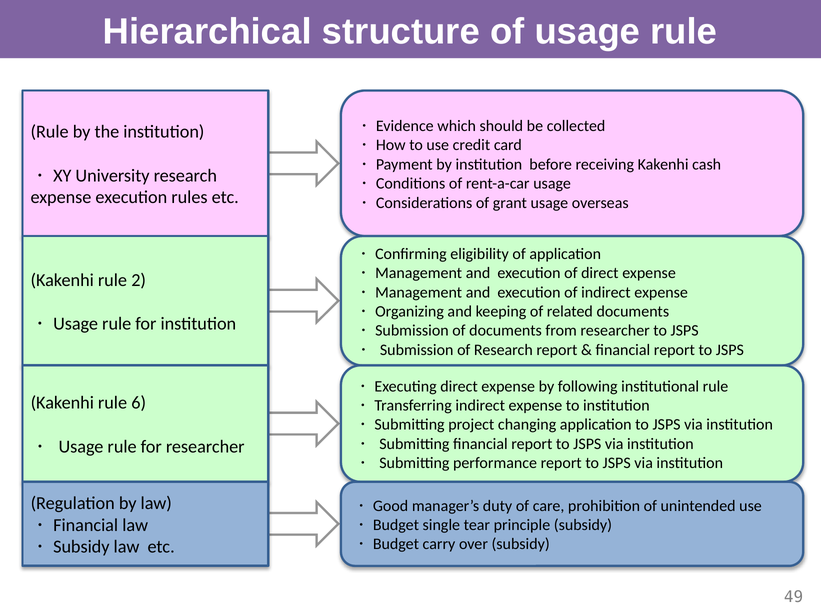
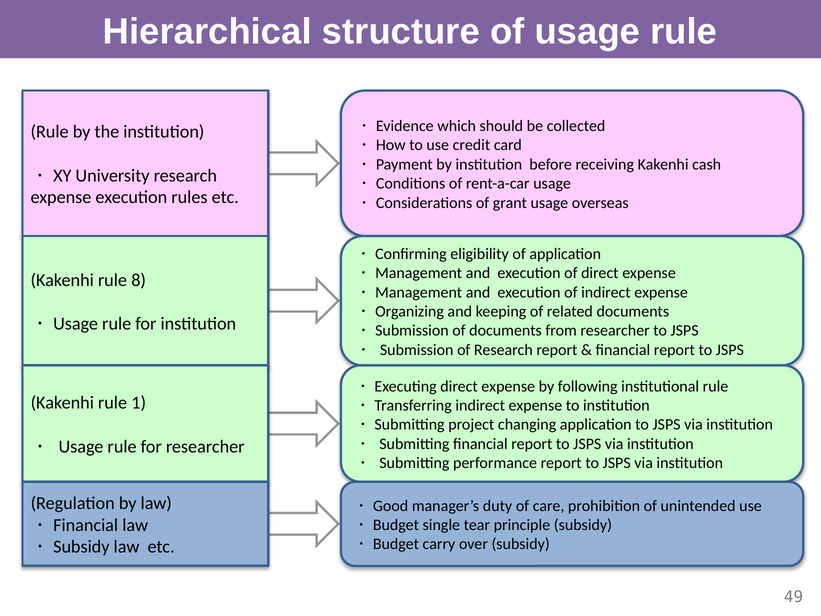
2: 2 -> 8 (139, 280)
6: 6 -> 1 (139, 403)
